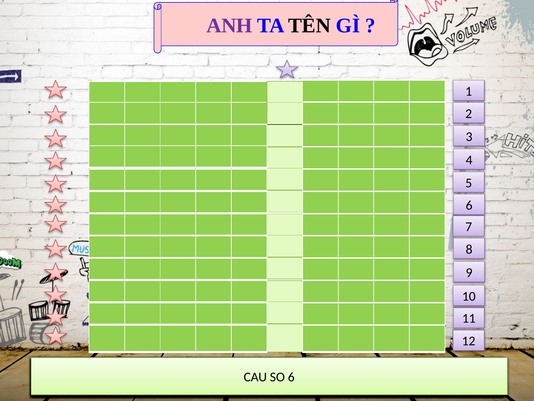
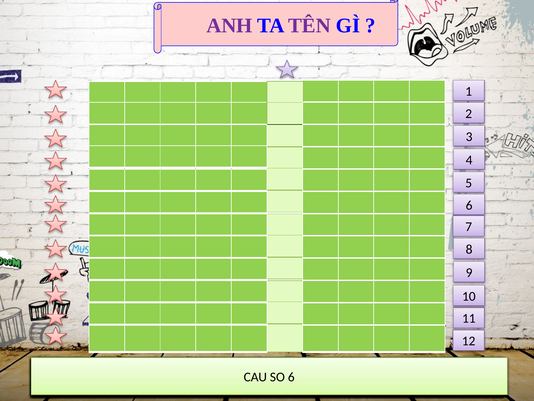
TÊN colour: black -> purple (309, 26)
